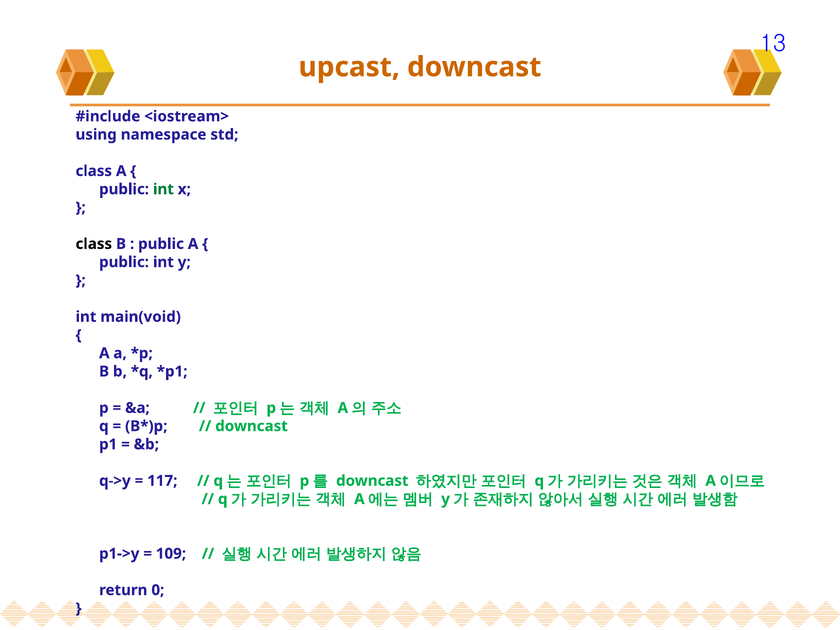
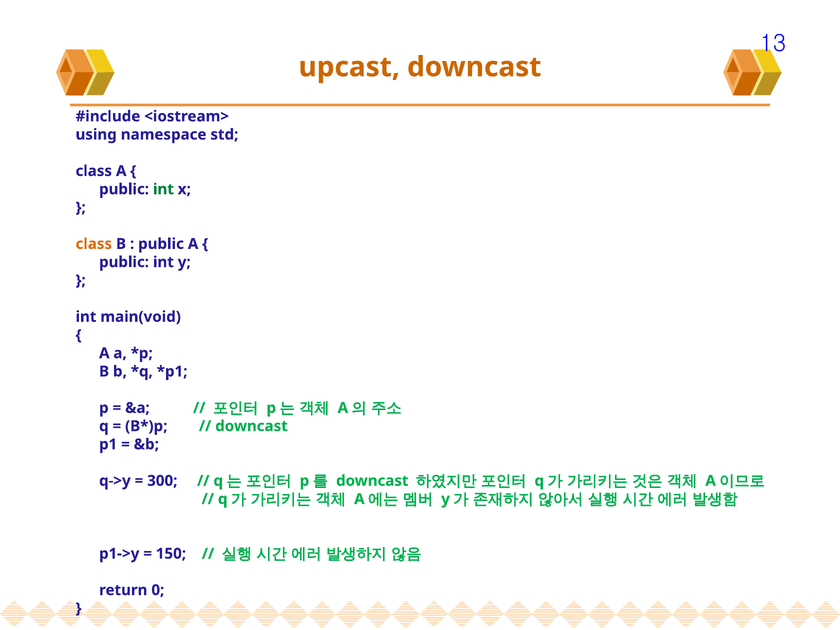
class colour: black -> orange (94, 244)
117: 117 -> 300 (162, 481)
109: 109 -> 150 (171, 554)
